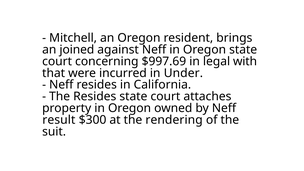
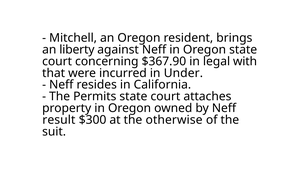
joined: joined -> liberty (77, 50)
$997.69: $997.69 -> $367.90 (164, 61)
The Resides: Resides -> Permits (95, 96)
rendering: rendering -> otherwise (174, 120)
